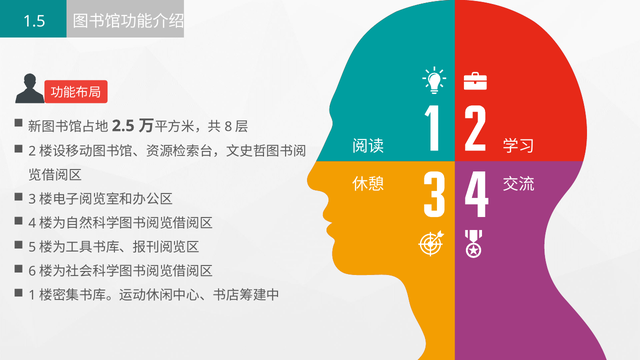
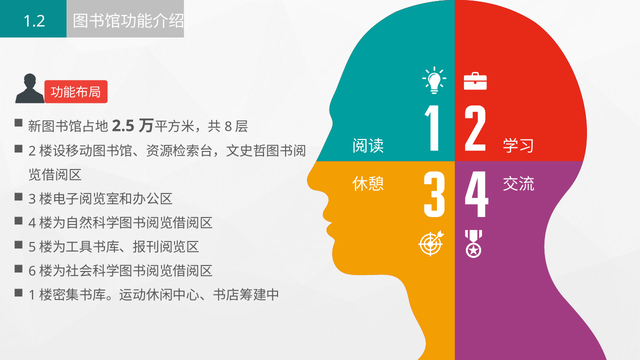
1.5: 1.5 -> 1.2 (34, 21)
